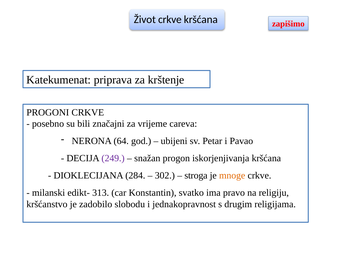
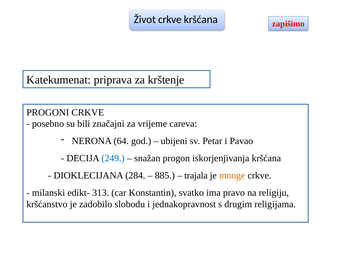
249 colour: purple -> blue (113, 159)
302: 302 -> 885 (165, 176)
stroga: stroga -> trajala (196, 176)
